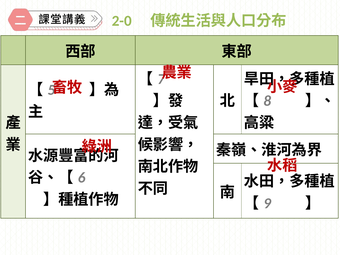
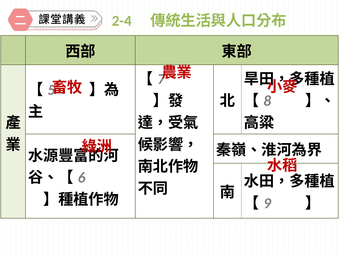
2-0: 2-0 -> 2-4 (122, 21)
